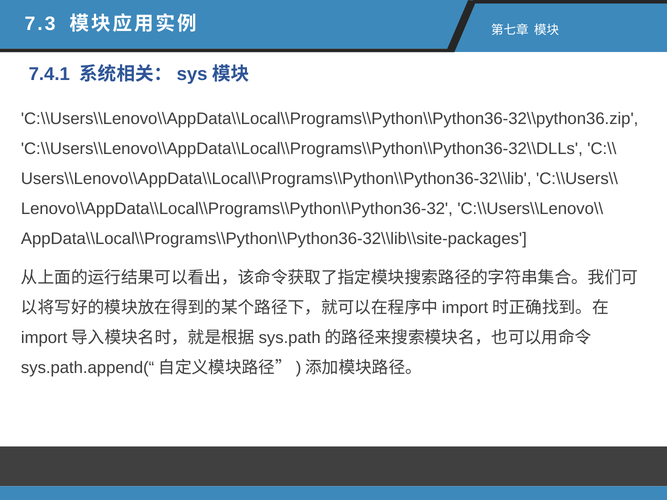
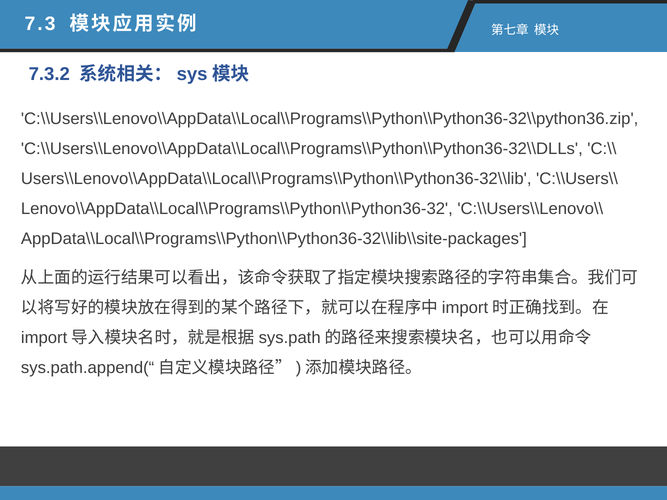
7.4.1: 7.4.1 -> 7.3.2 (49, 74)
